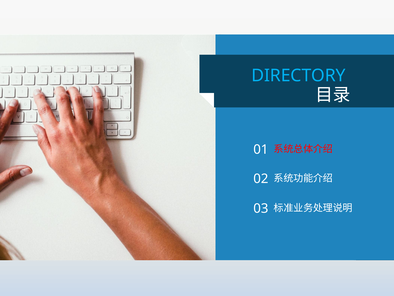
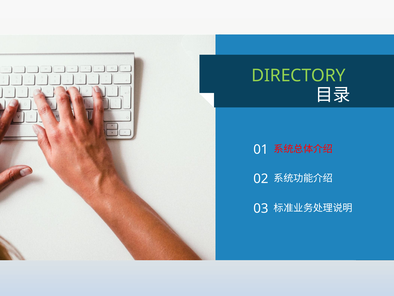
DIRECTORY colour: light blue -> light green (298, 76)
